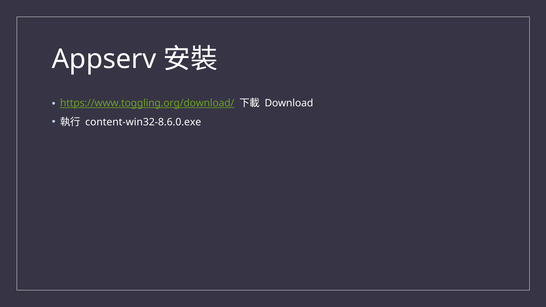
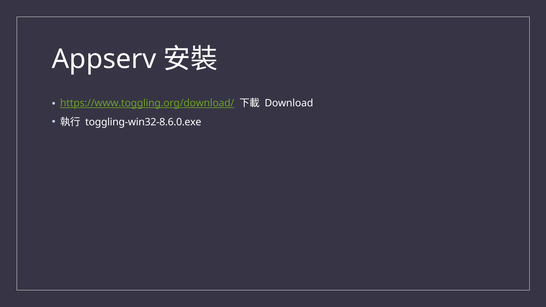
content-win32-8.6.0.exe: content-win32-8.6.0.exe -> toggling-win32-8.6.0.exe (143, 122)
